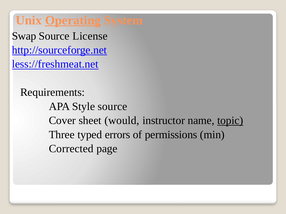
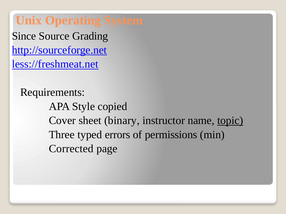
Operating underline: present -> none (73, 20)
Swap: Swap -> Since (24, 36)
License: License -> Grading (90, 36)
Style source: source -> copied (112, 107)
would: would -> binary (122, 121)
